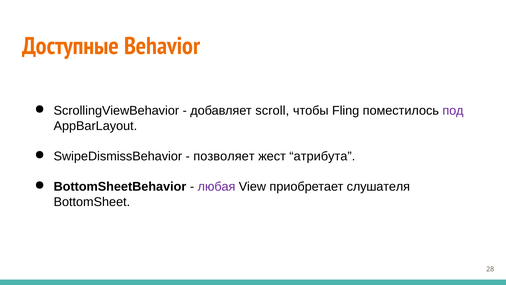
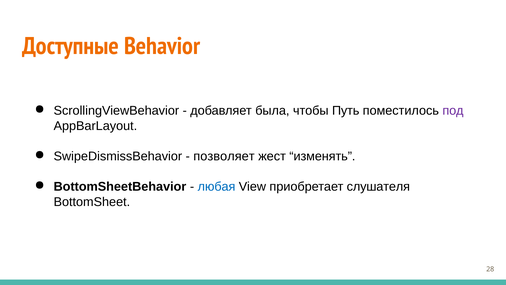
scroll: scroll -> была (272, 111)
Fling: Fling -> Путь (346, 111)
атрибута: атрибута -> изменять (322, 156)
любая colour: purple -> blue (217, 187)
